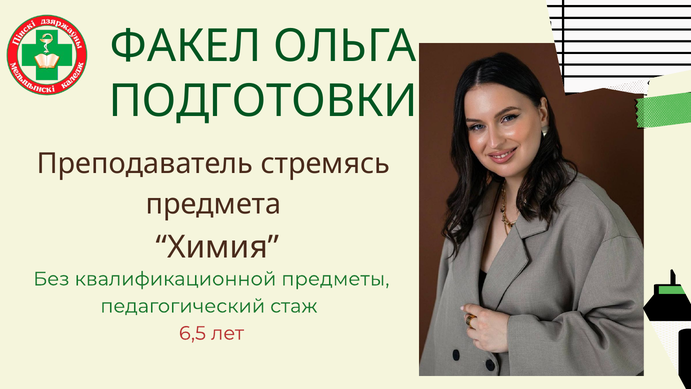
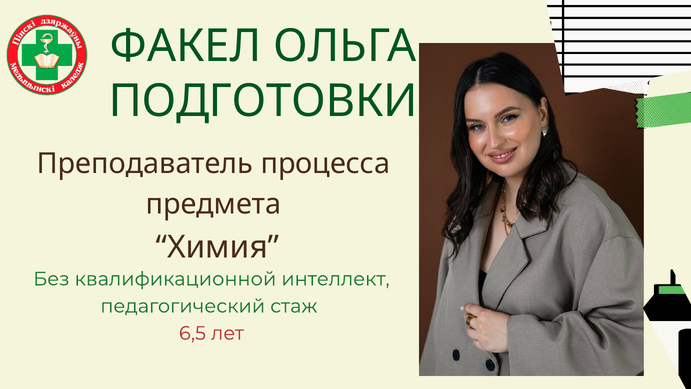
стремясь: стремясь -> процесса (325, 163)
предметы: предметы -> интеллект (335, 279)
